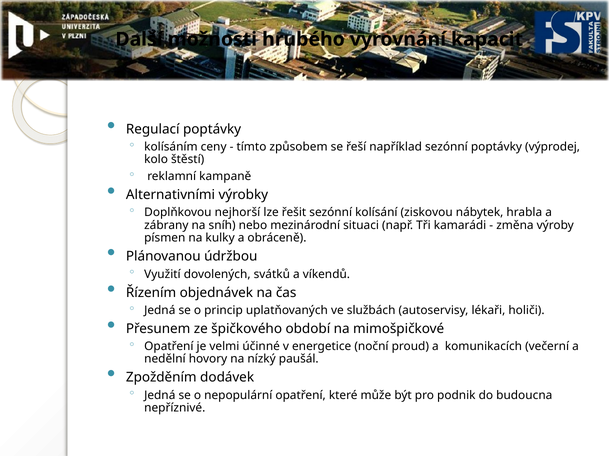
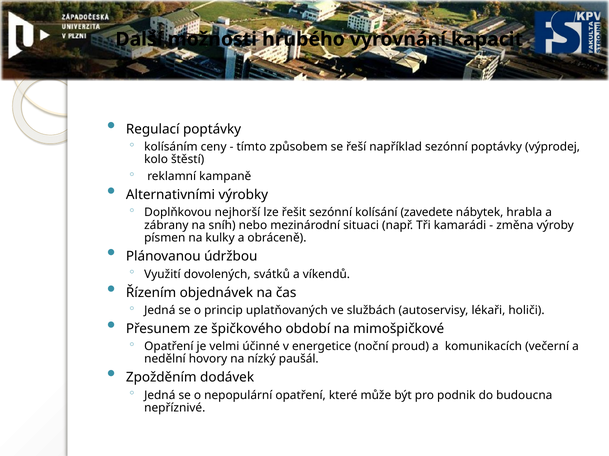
ziskovou: ziskovou -> zavedete (427, 213)
